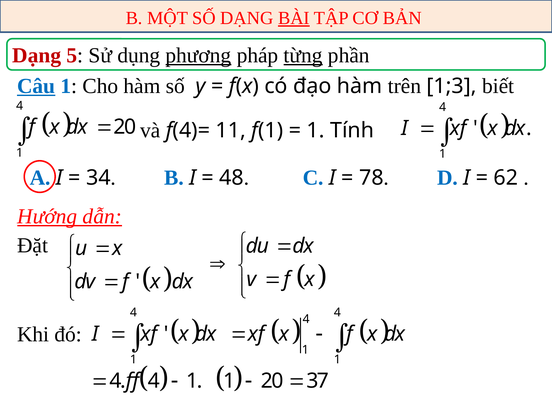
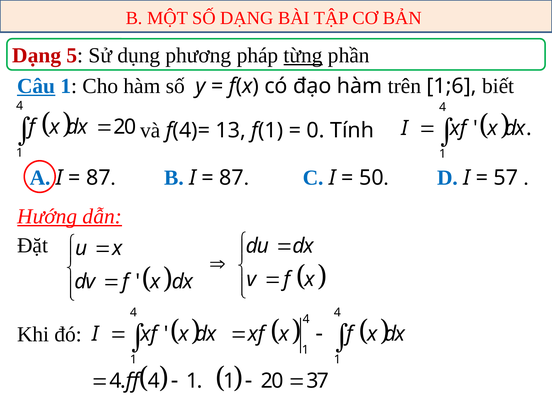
BÀI underline: present -> none (294, 18)
phương underline: present -> none (198, 55)
1;3: 1;3 -> 1;6 (452, 86)
11: 11 -> 13 (231, 130)
1: 1 -> 0 (316, 130)
34: 34 -> 87 (98, 178)
48: 48 -> 87 (232, 178)
78: 78 -> 50 (371, 178)
62: 62 -> 57 (506, 178)
